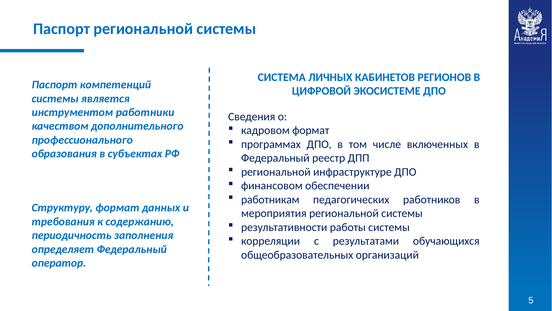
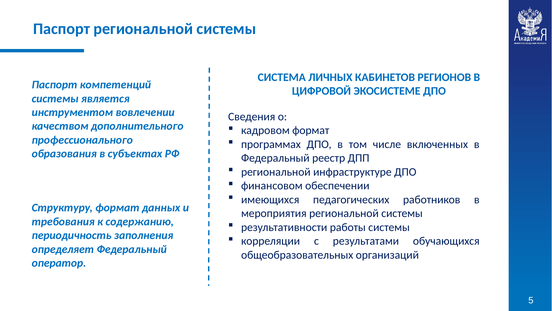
работники: работники -> вовлечении (145, 112)
работникам: работникам -> имеющихся (270, 199)
